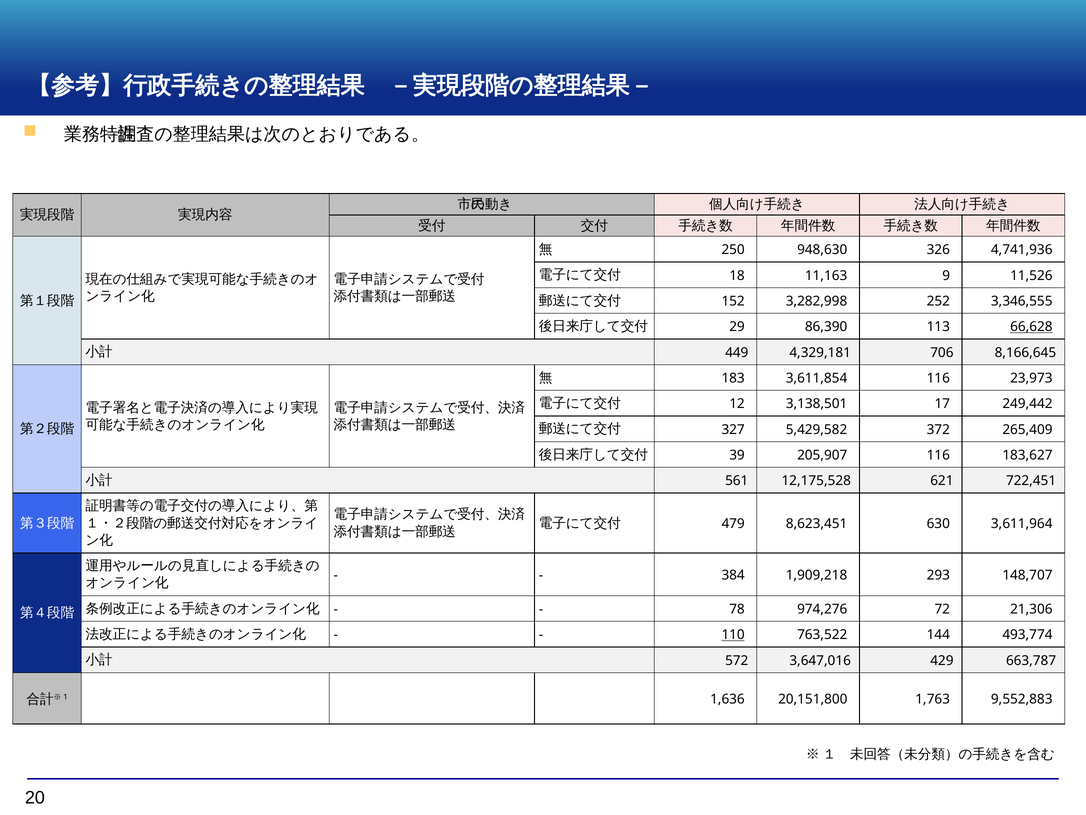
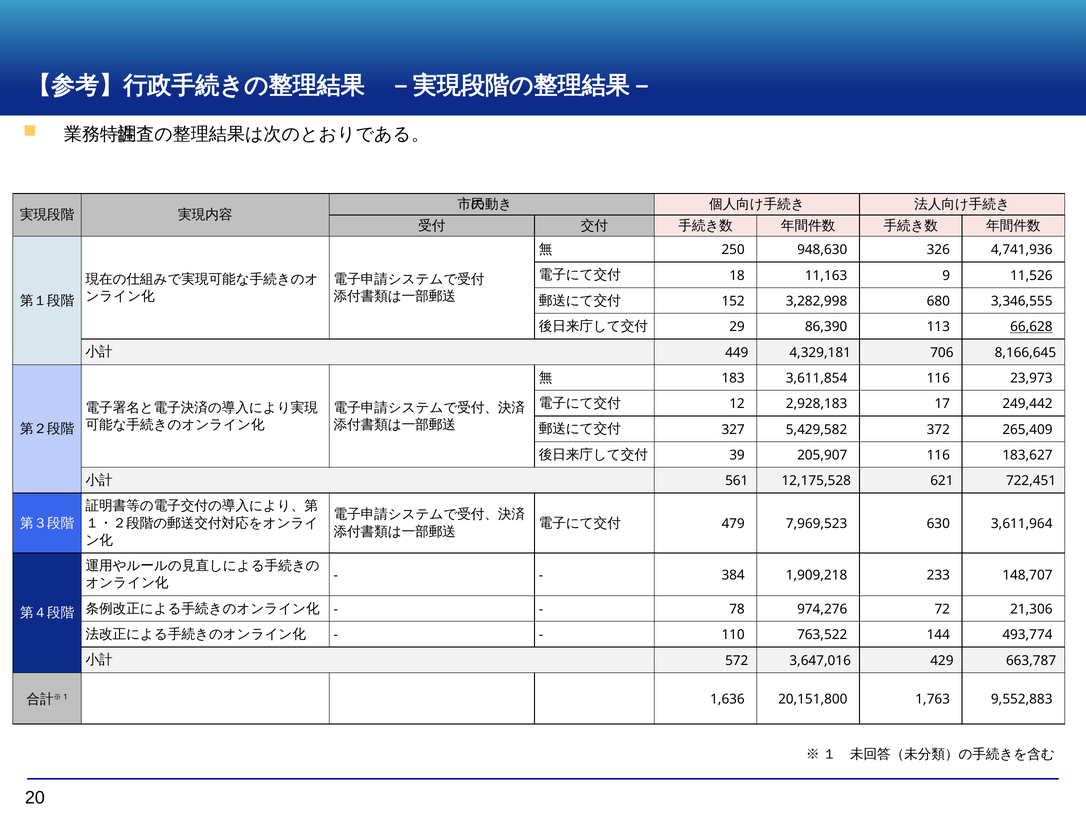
252: 252 -> 680 (938, 301)
3,138,501: 3,138,501 -> 2,928,183 (817, 404)
8,623,451: 8,623,451 -> 7,969,523 (817, 523)
293: 293 -> 233 (938, 575)
110 underline: present -> none (733, 635)
